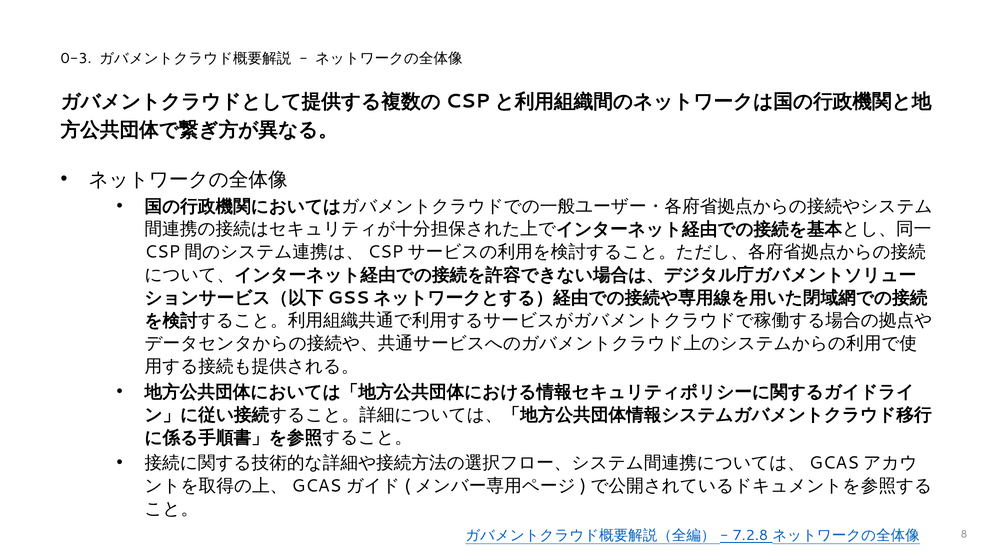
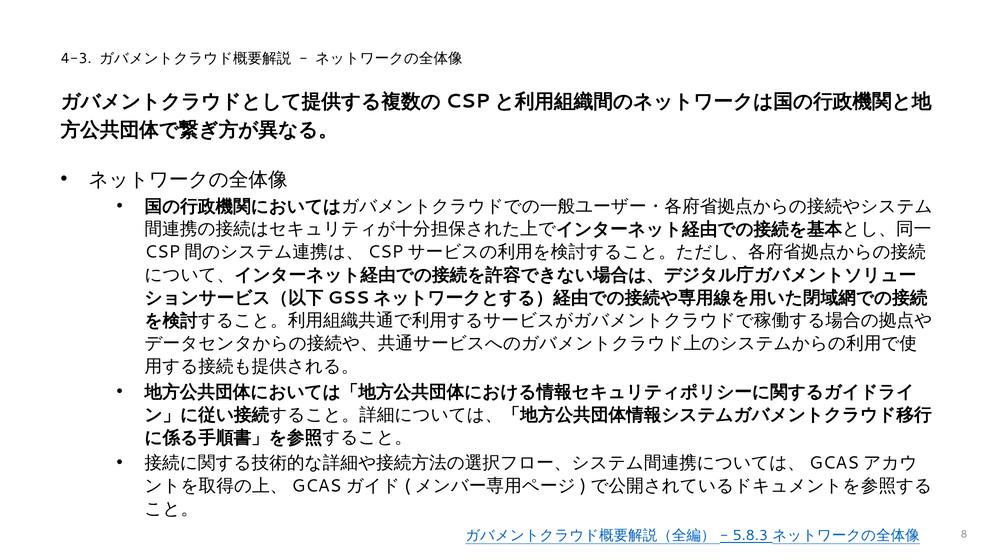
0-3: 0-3 -> 4-3 (76, 59)
7.2.8: 7.2.8 -> 5.8.3 (750, 535)
